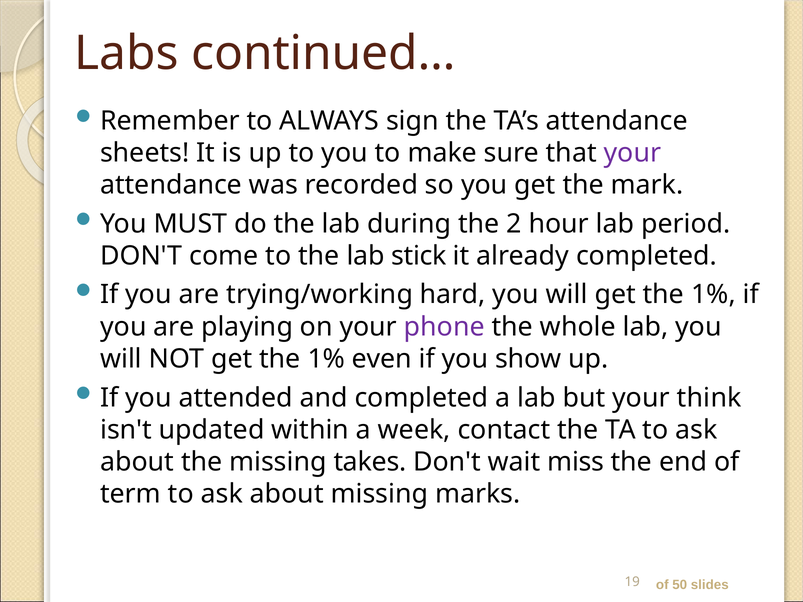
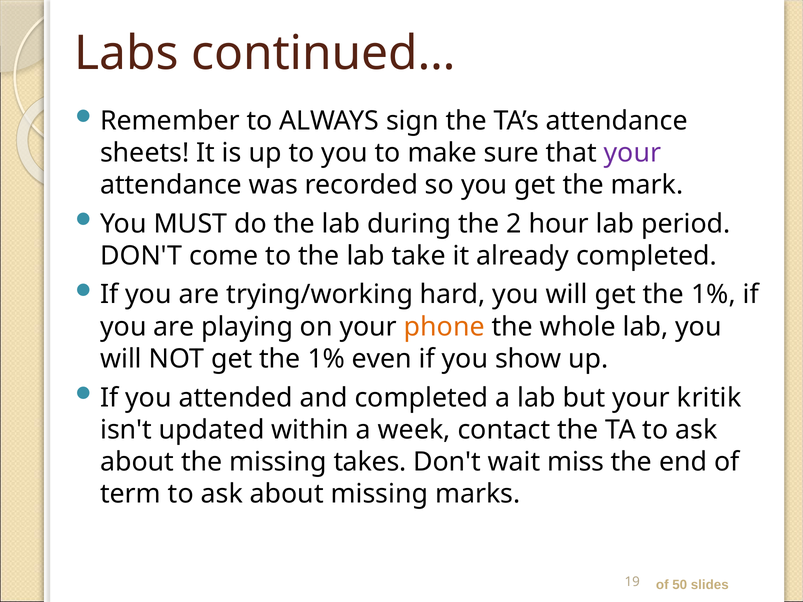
stick: stick -> take (419, 256)
phone colour: purple -> orange (444, 327)
think: think -> kritik (709, 398)
